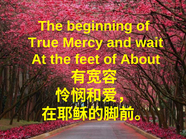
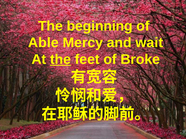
True: True -> Able (43, 43)
the underline: none -> present (60, 60)
About: About -> Broke (140, 60)
